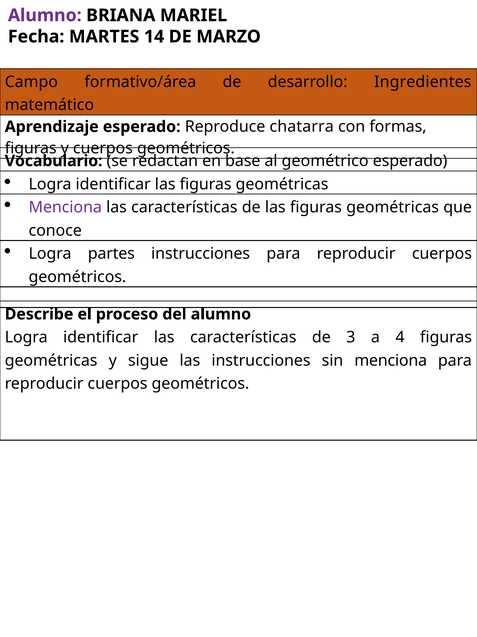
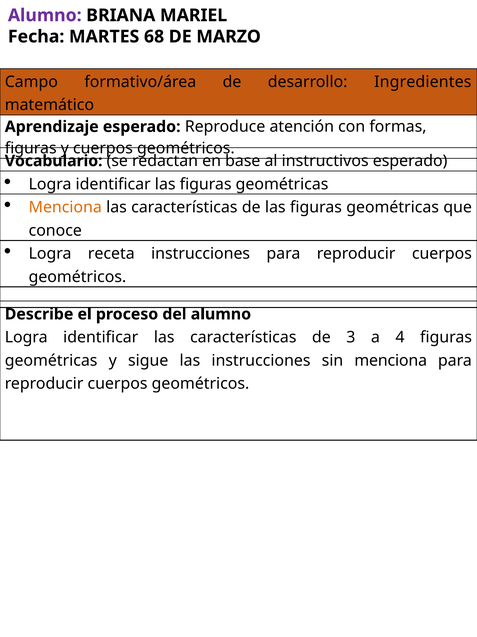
14: 14 -> 68 (154, 37)
chatarra: chatarra -> atención (302, 127)
geométrico: geométrico -> instructivos (325, 161)
Menciona colour: purple -> orange (65, 207)
partes: partes -> receta (111, 253)
